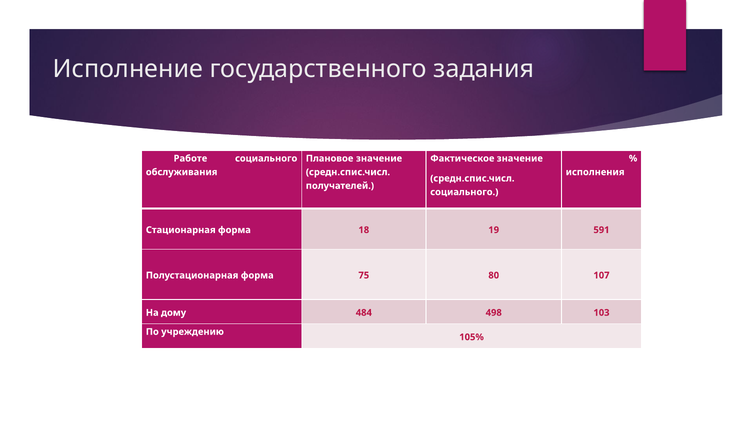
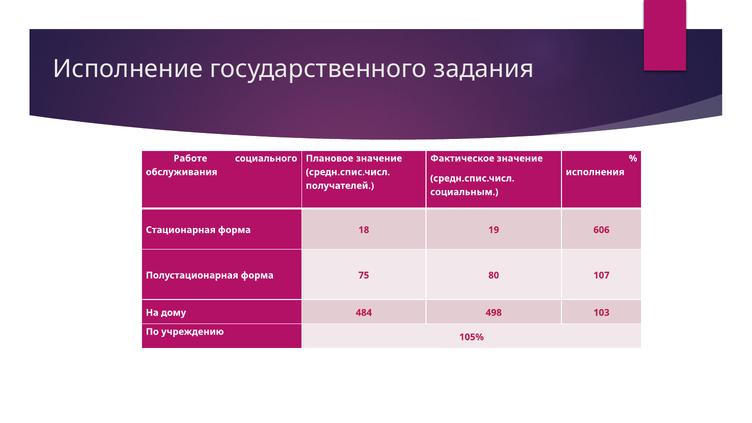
социального: социального -> социальным (464, 192)
591: 591 -> 606 (601, 230)
